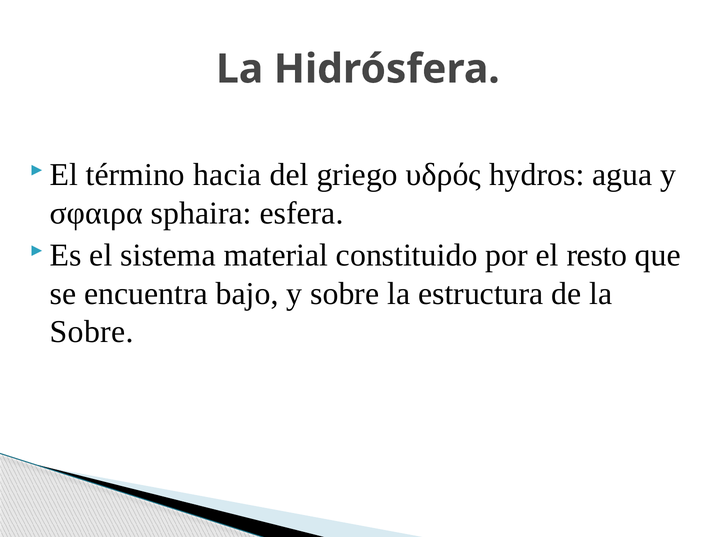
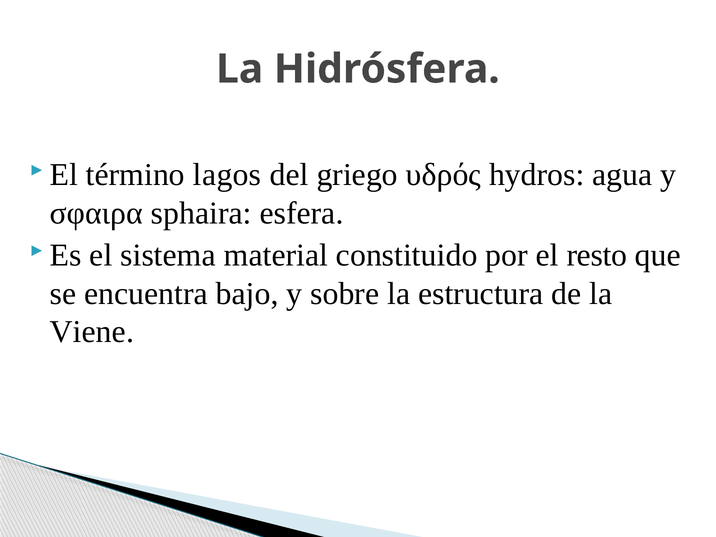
hacia: hacia -> lagos (227, 175)
Sobre: Sobre -> Viene (92, 332)
